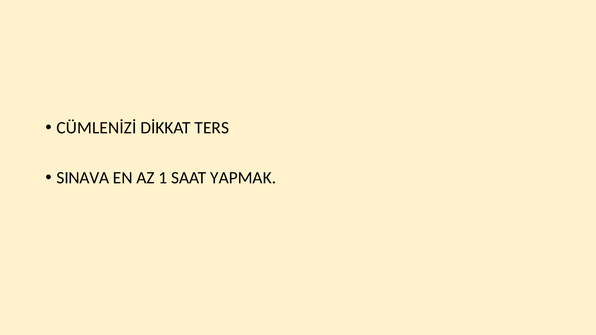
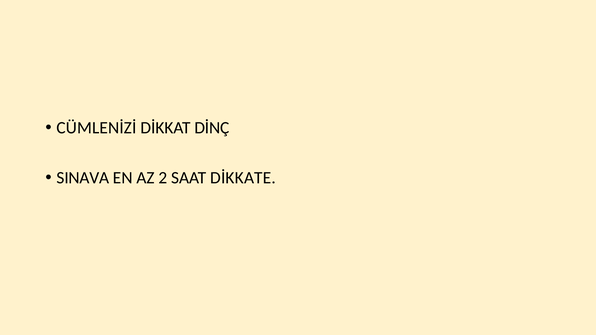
TERS: TERS -> DİNÇ (212, 128)
1: 1 -> 2 (163, 178)
YAPMAK: YAPMAK -> DİKKATE (243, 178)
